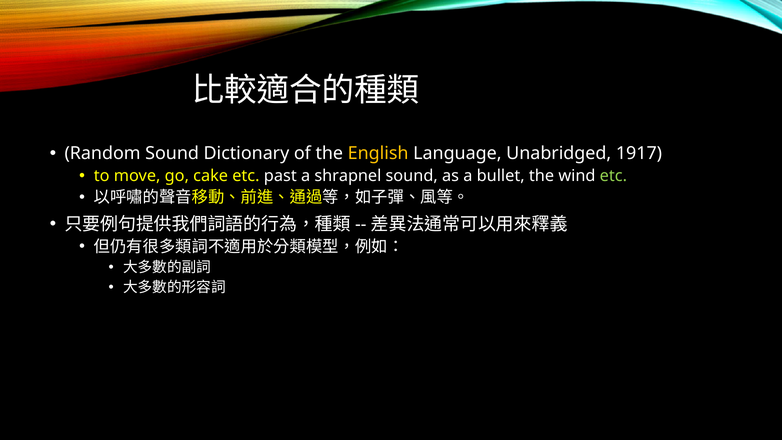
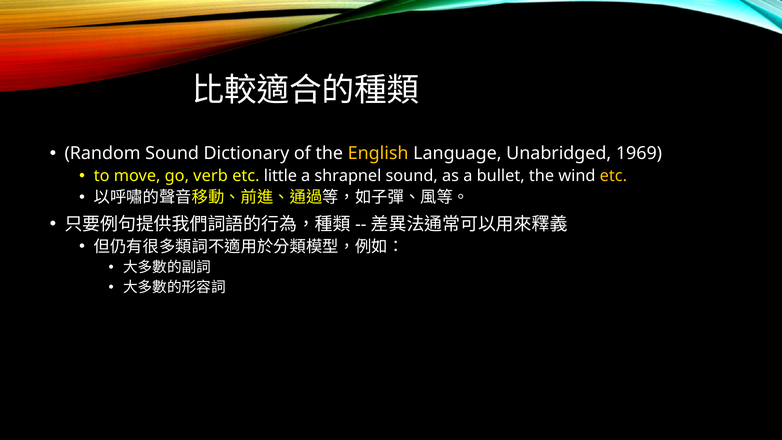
1917: 1917 -> 1969 (639, 153)
cake: cake -> verb (211, 176)
past: past -> little (280, 176)
etc colour: light green -> yellow (613, 176)
